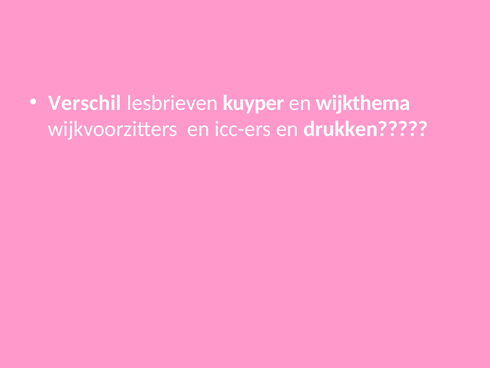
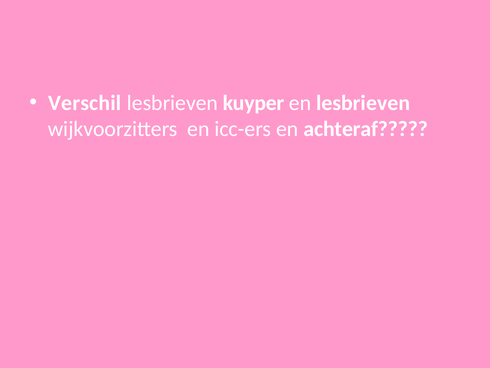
en wijkthema: wijkthema -> lesbrieven (363, 103)
drukken: drukken -> achteraf (366, 129)
